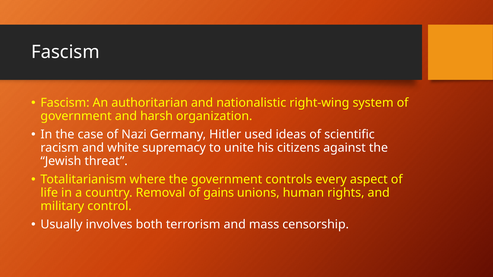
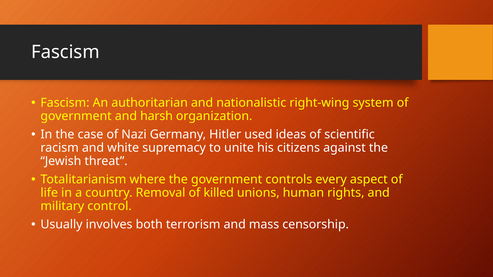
gains: gains -> killed (219, 193)
